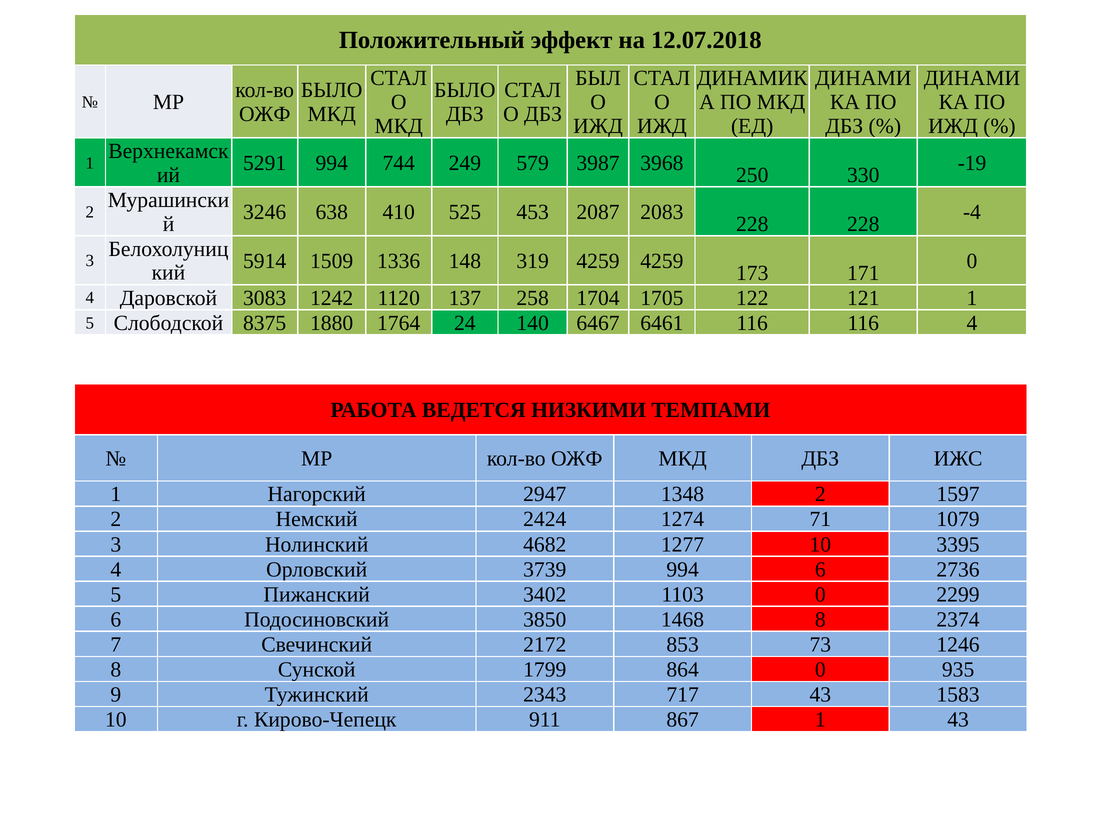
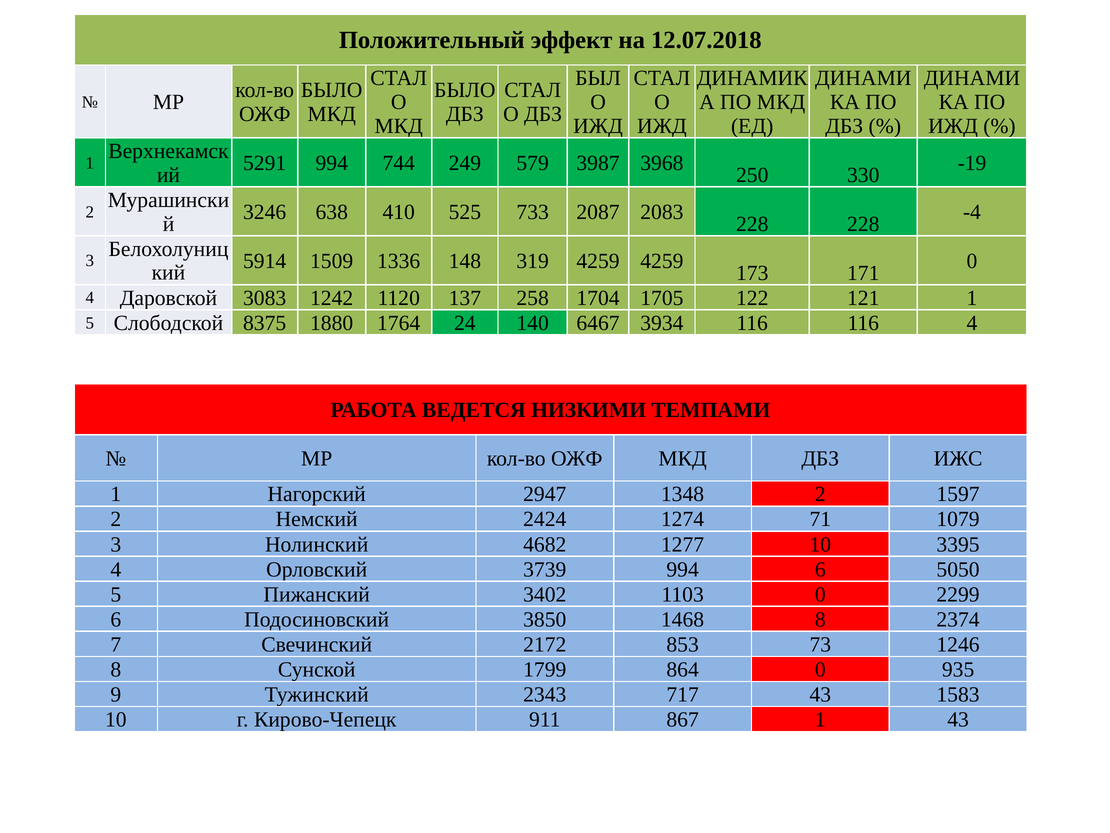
453: 453 -> 733 (533, 212)
6461: 6461 -> 3934 (662, 323)
2736: 2736 -> 5050 (958, 569)
